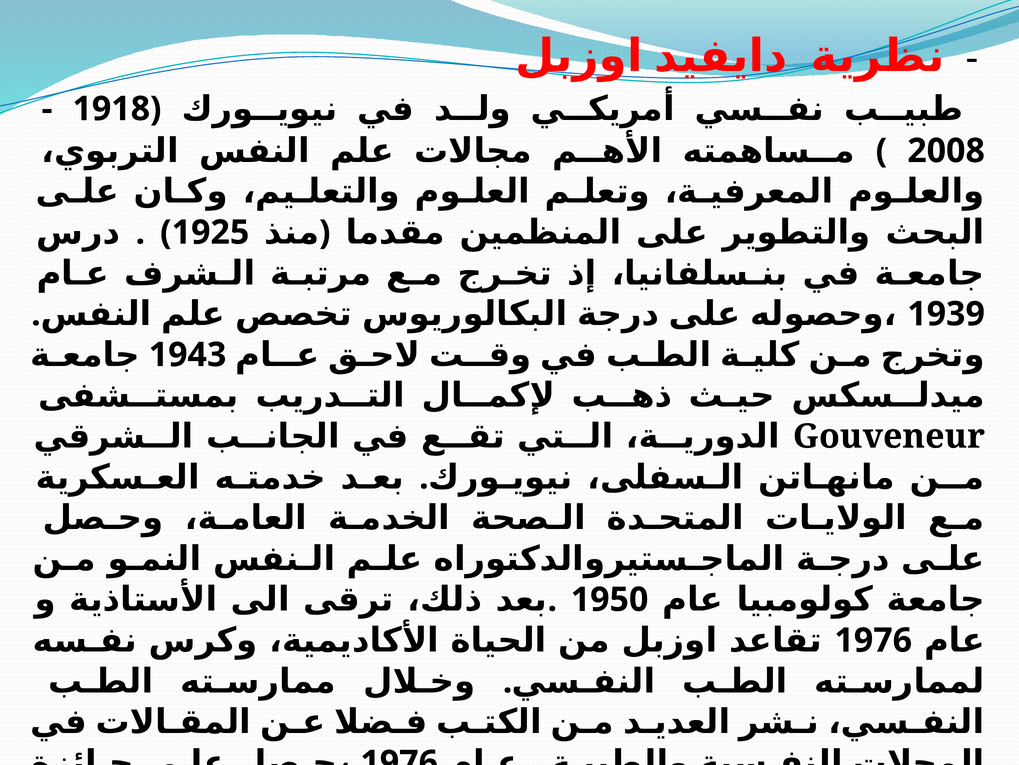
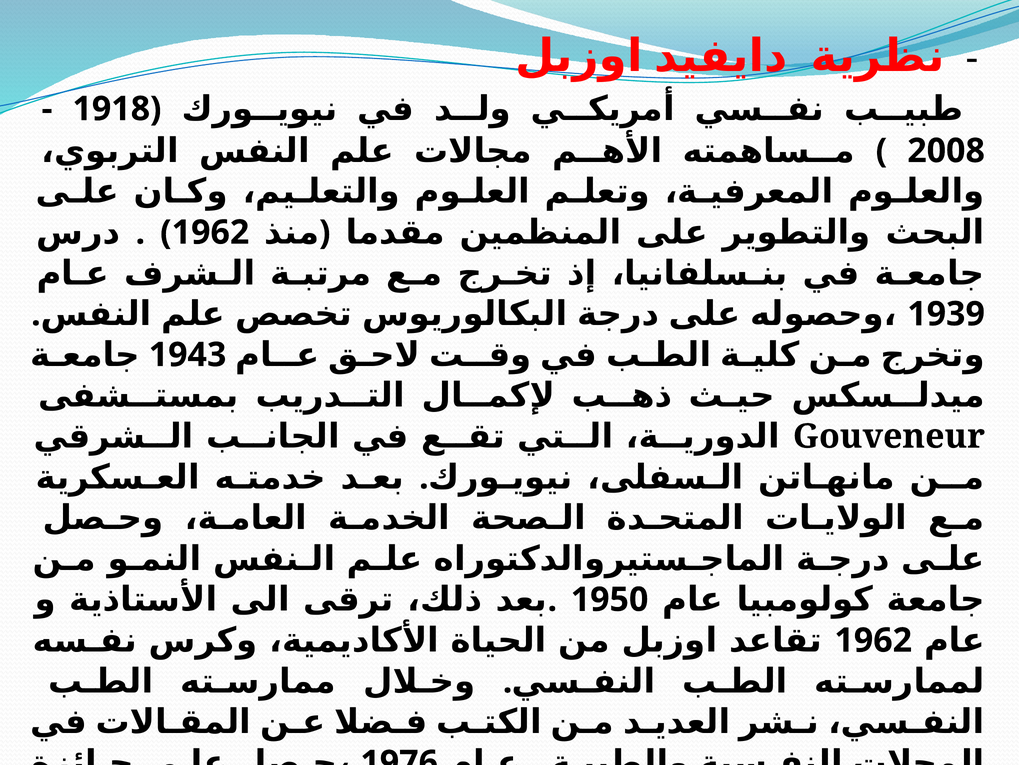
1925: 1925 -> 1962 (210, 232)
1976: 1976 -> 1962 (873, 640)
